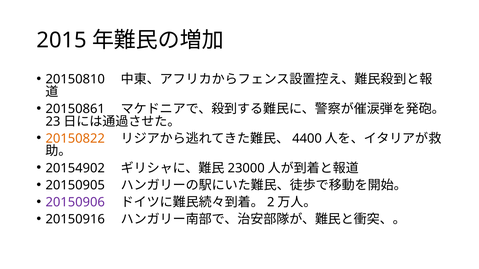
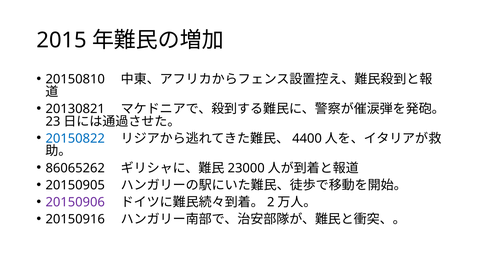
20150861: 20150861 -> 20130821 (75, 109)
20150822 colour: orange -> blue (75, 139)
20154902: 20154902 -> 86065262 (75, 168)
